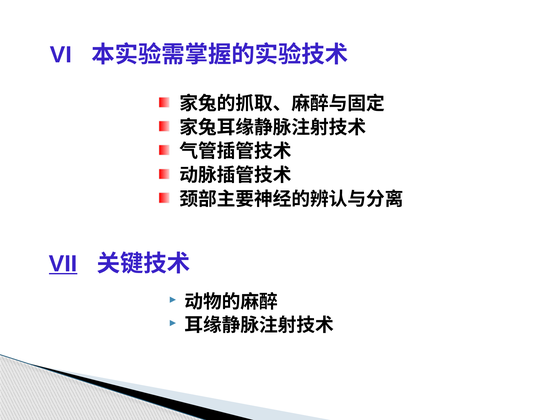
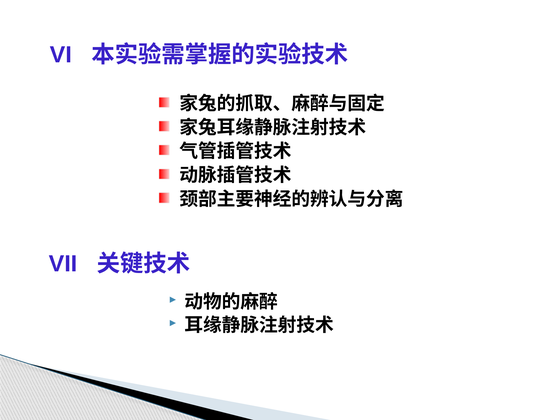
VII underline: present -> none (63, 264)
